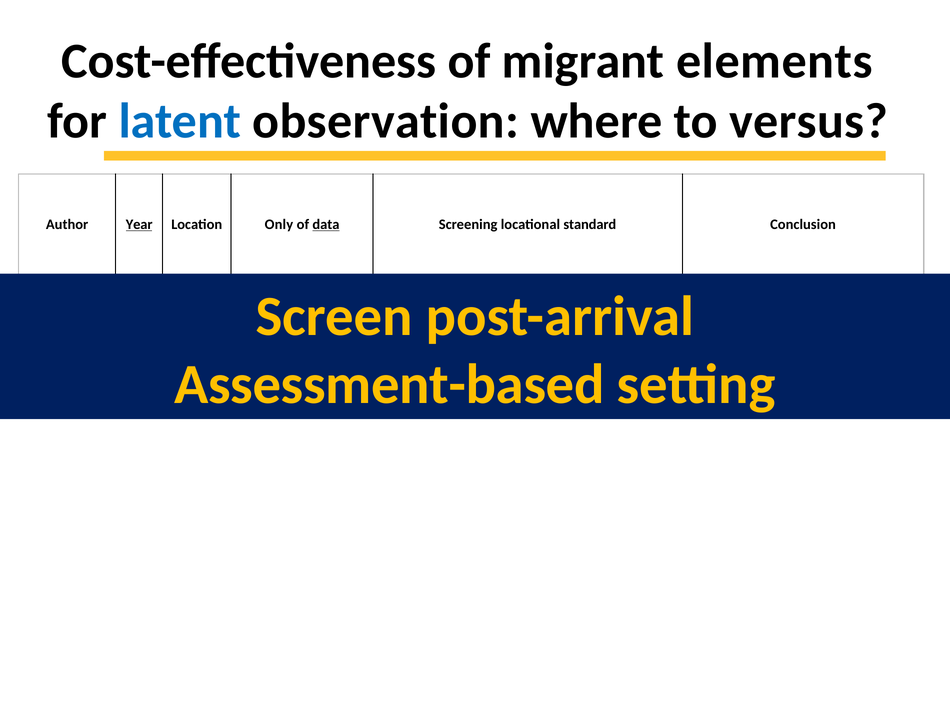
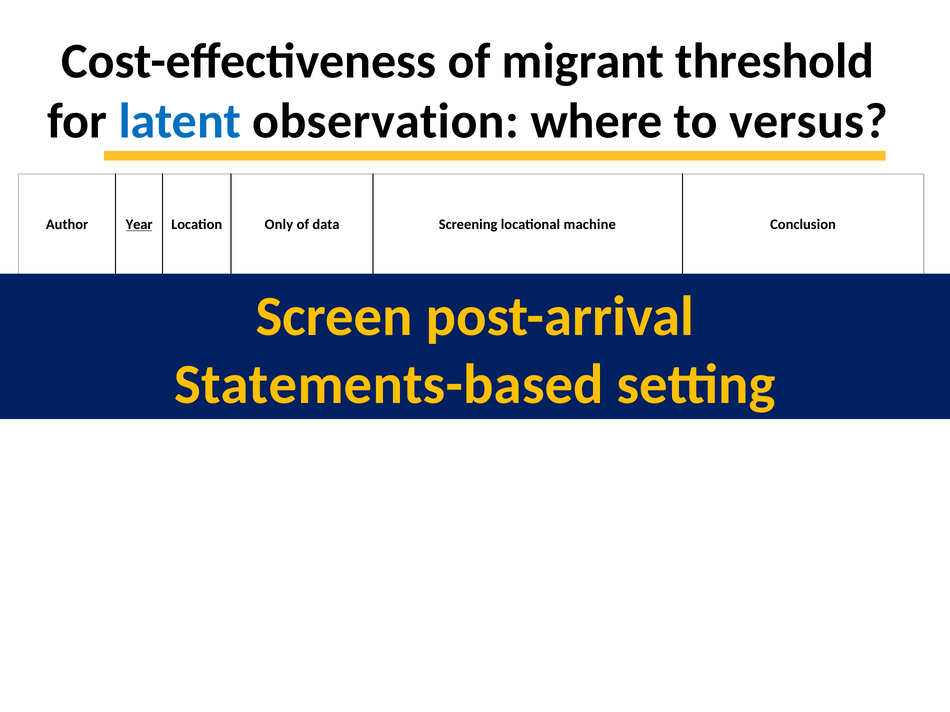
elements: elements -> threshold (775, 61)
data underline: present -> none (326, 225)
standard: standard -> machine (590, 225)
Assessment-based: Assessment-based -> Statements-based (389, 385)
